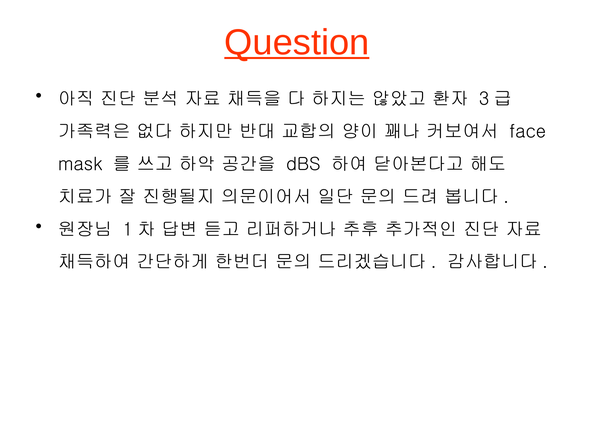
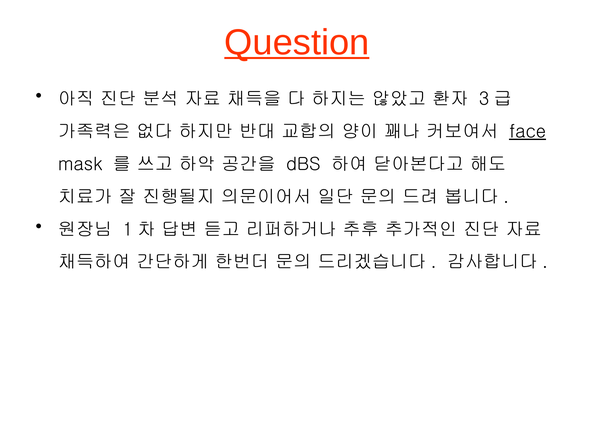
face underline: none -> present (528, 132)
